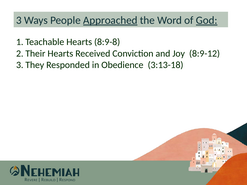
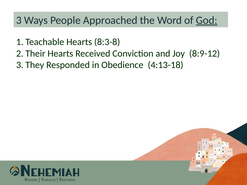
Approached underline: present -> none (110, 20)
8:9-8: 8:9-8 -> 8:3-8 (107, 42)
3:13-18: 3:13-18 -> 4:13-18 (166, 65)
